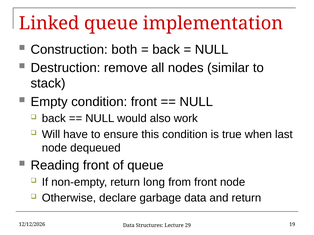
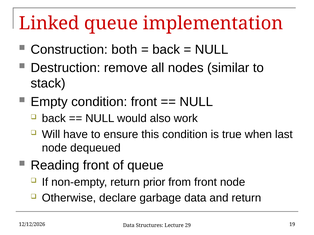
long: long -> prior (154, 182)
